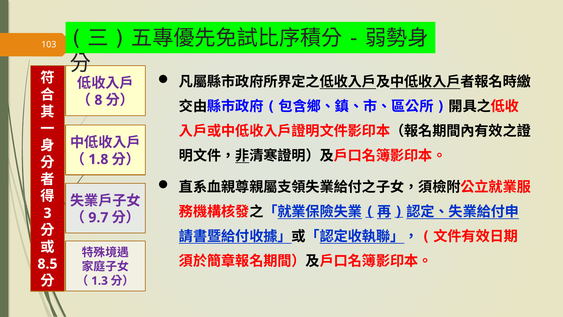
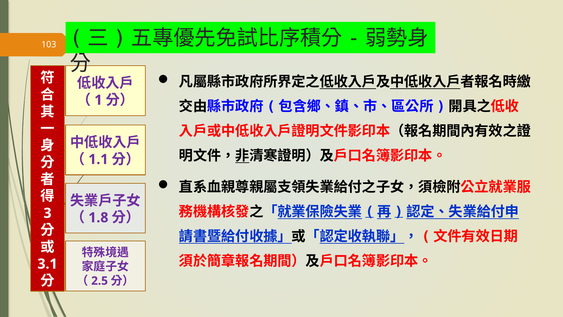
8: 8 -> 1 (98, 100)
1.8: 1.8 -> 1.1 (98, 159)
9.7: 9.7 -> 1.8 (98, 217)
8.5: 8.5 -> 3.1 (47, 264)
1.3: 1.3 -> 2.5 (100, 281)
